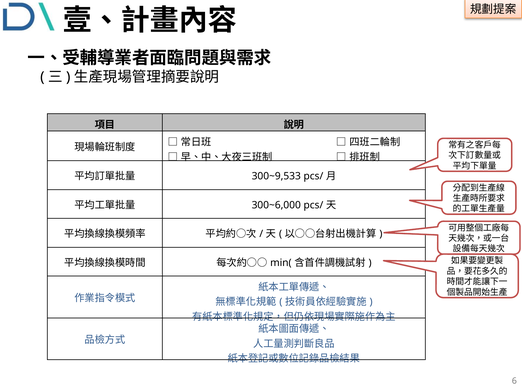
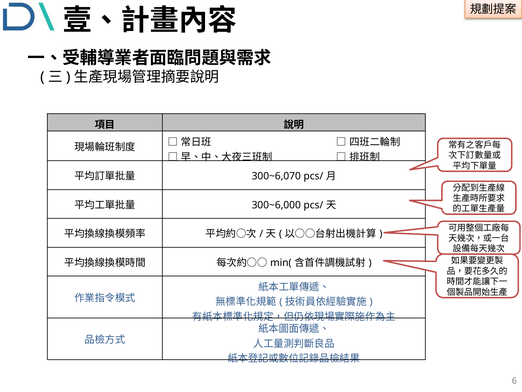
300~9,533: 300~9,533 -> 300~6,070 (276, 176)
